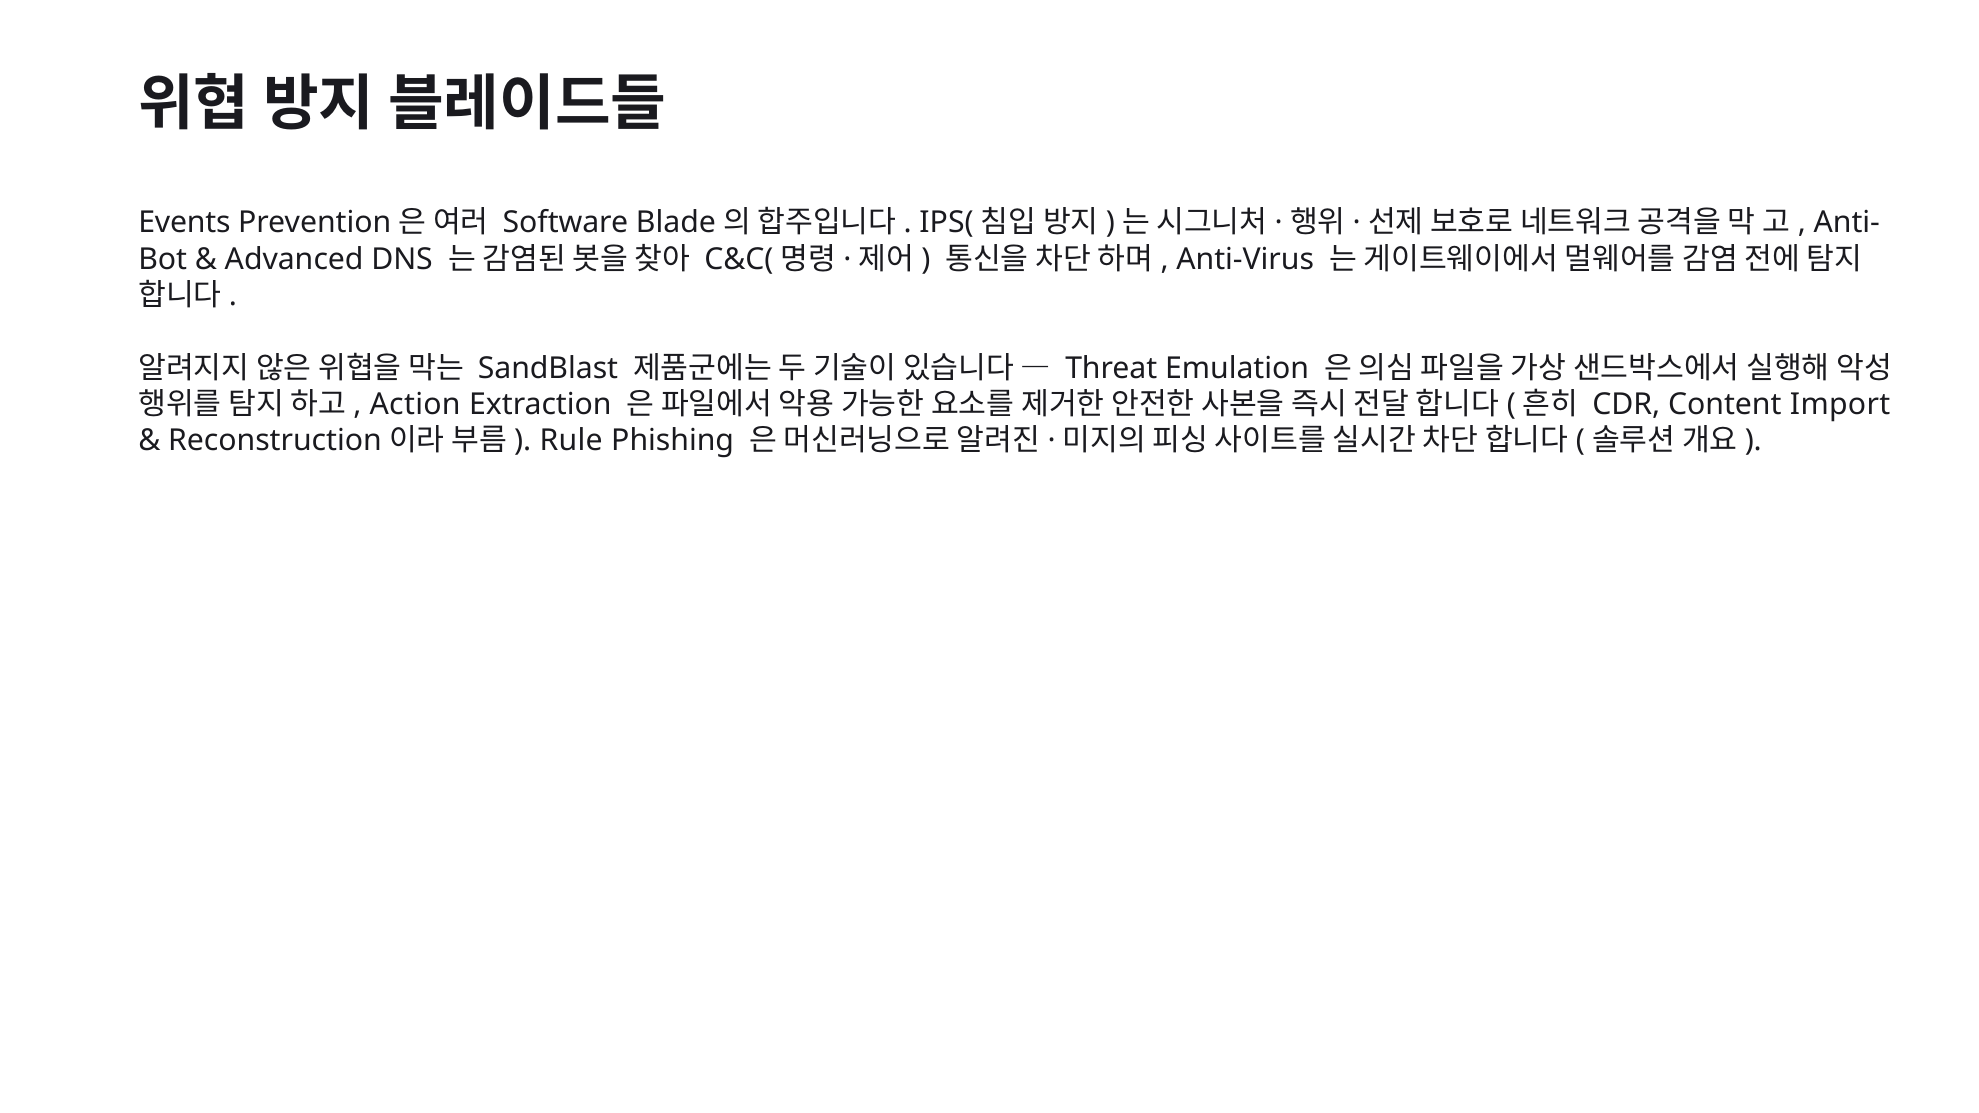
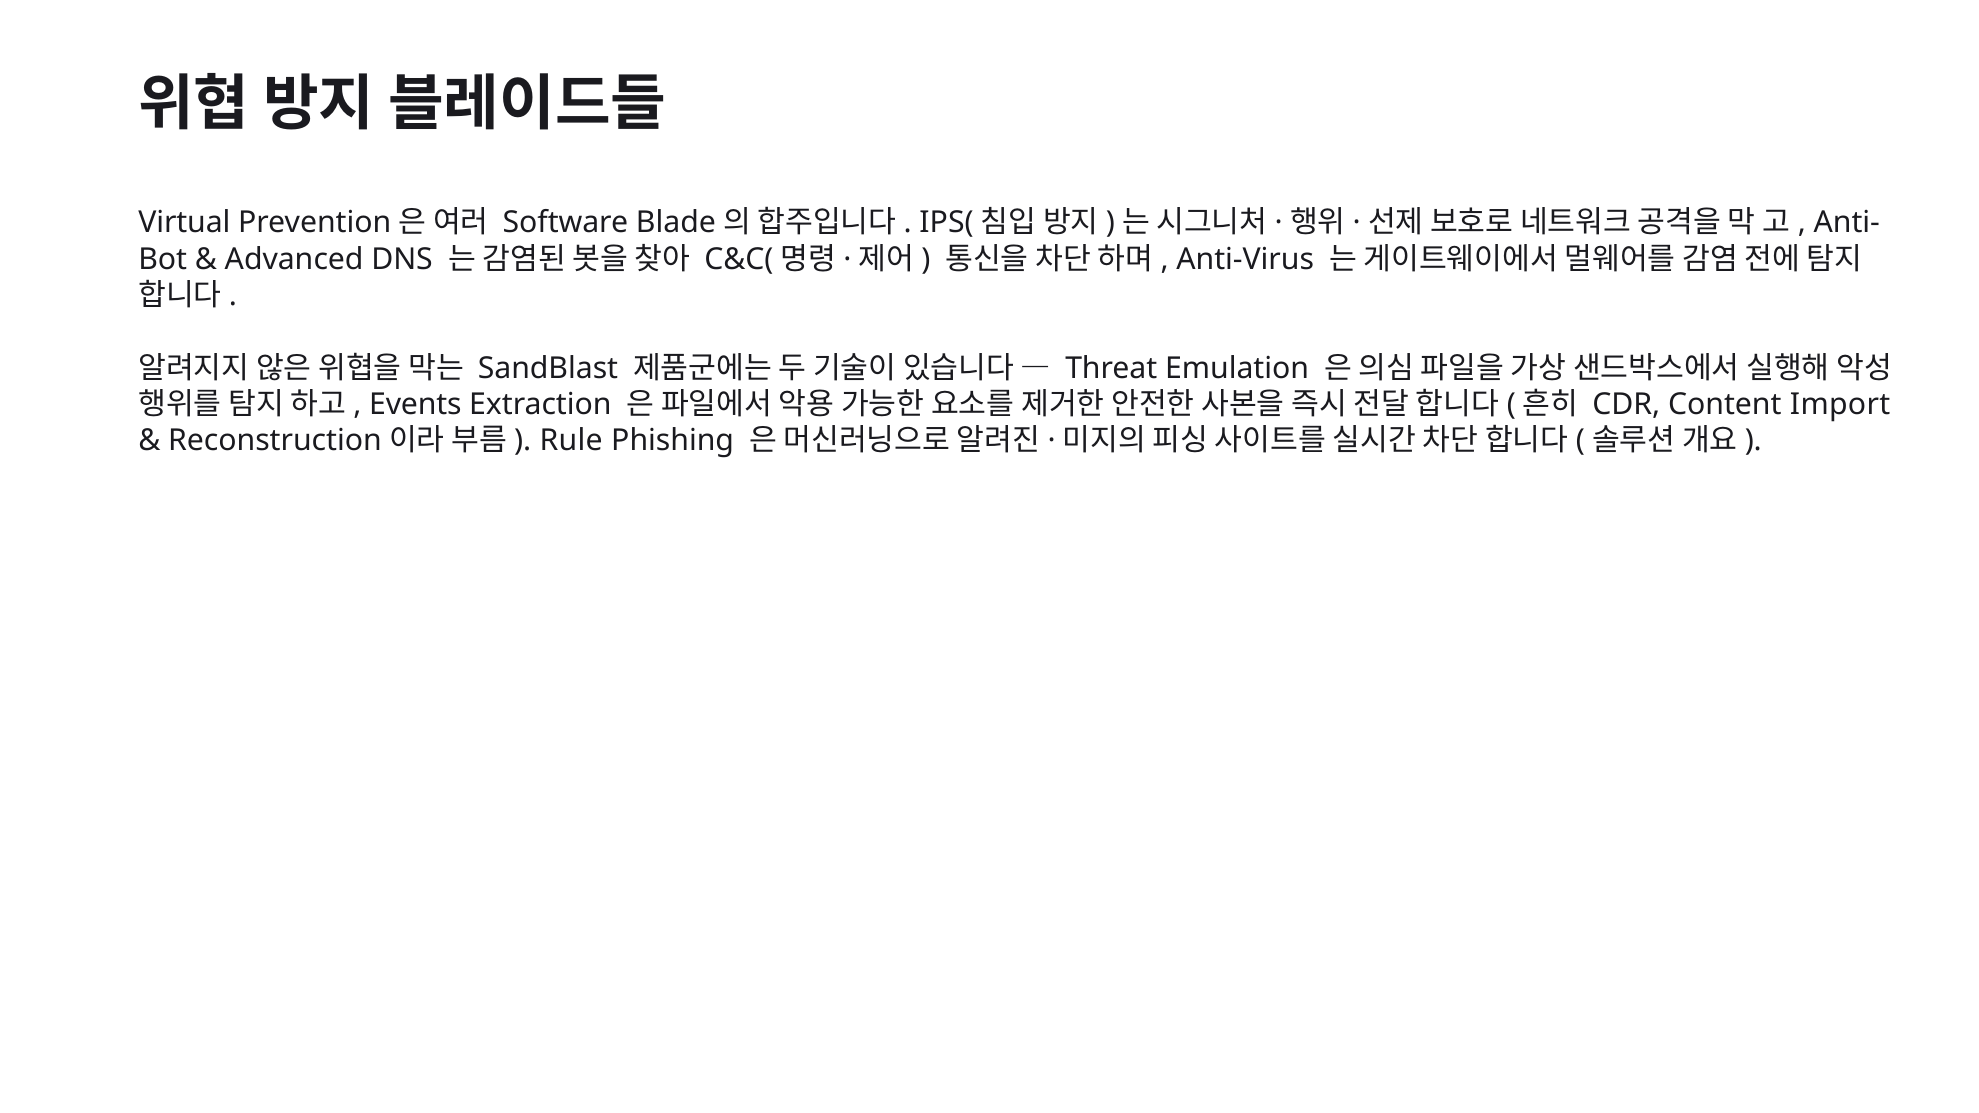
Events: Events -> Virtual (184, 223)
Action: Action -> Events (415, 404)
